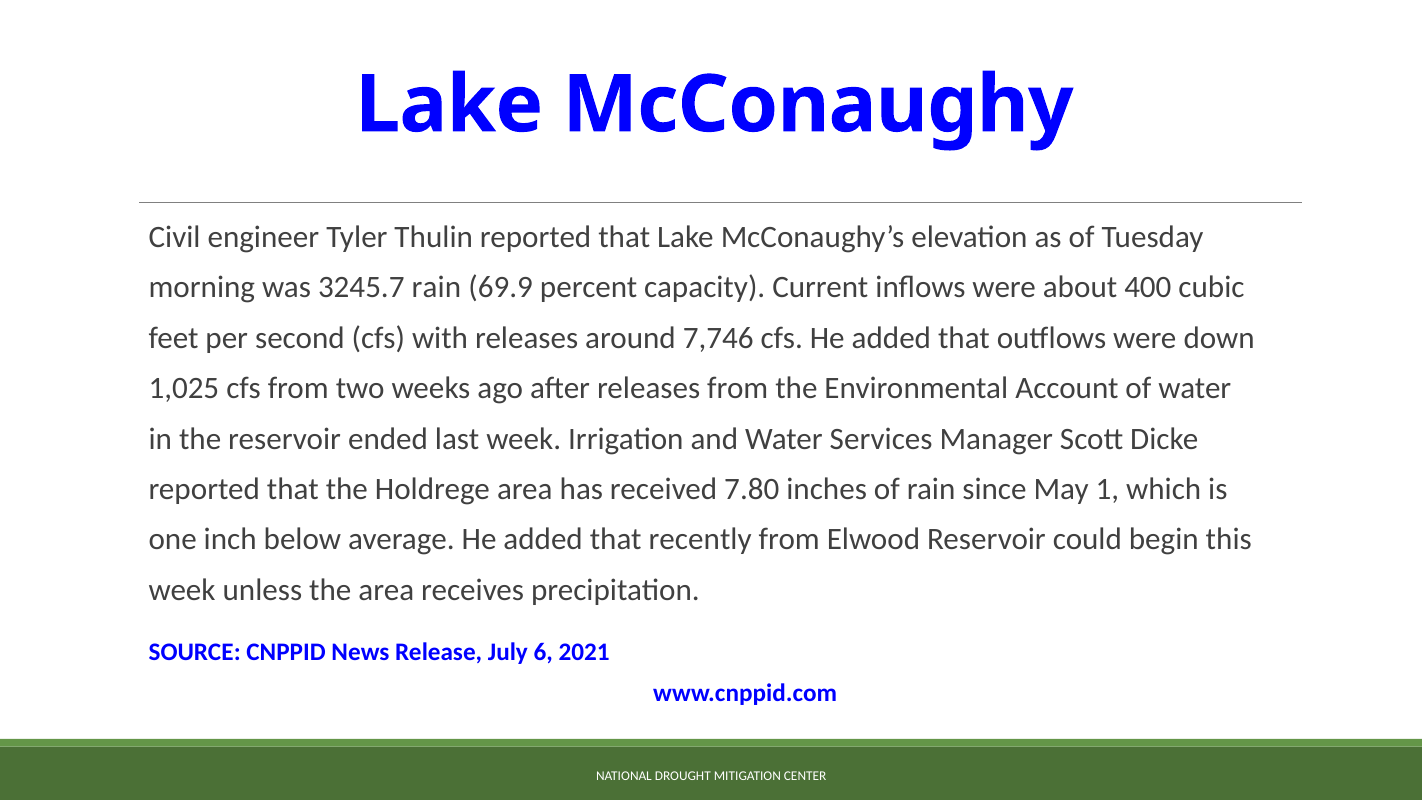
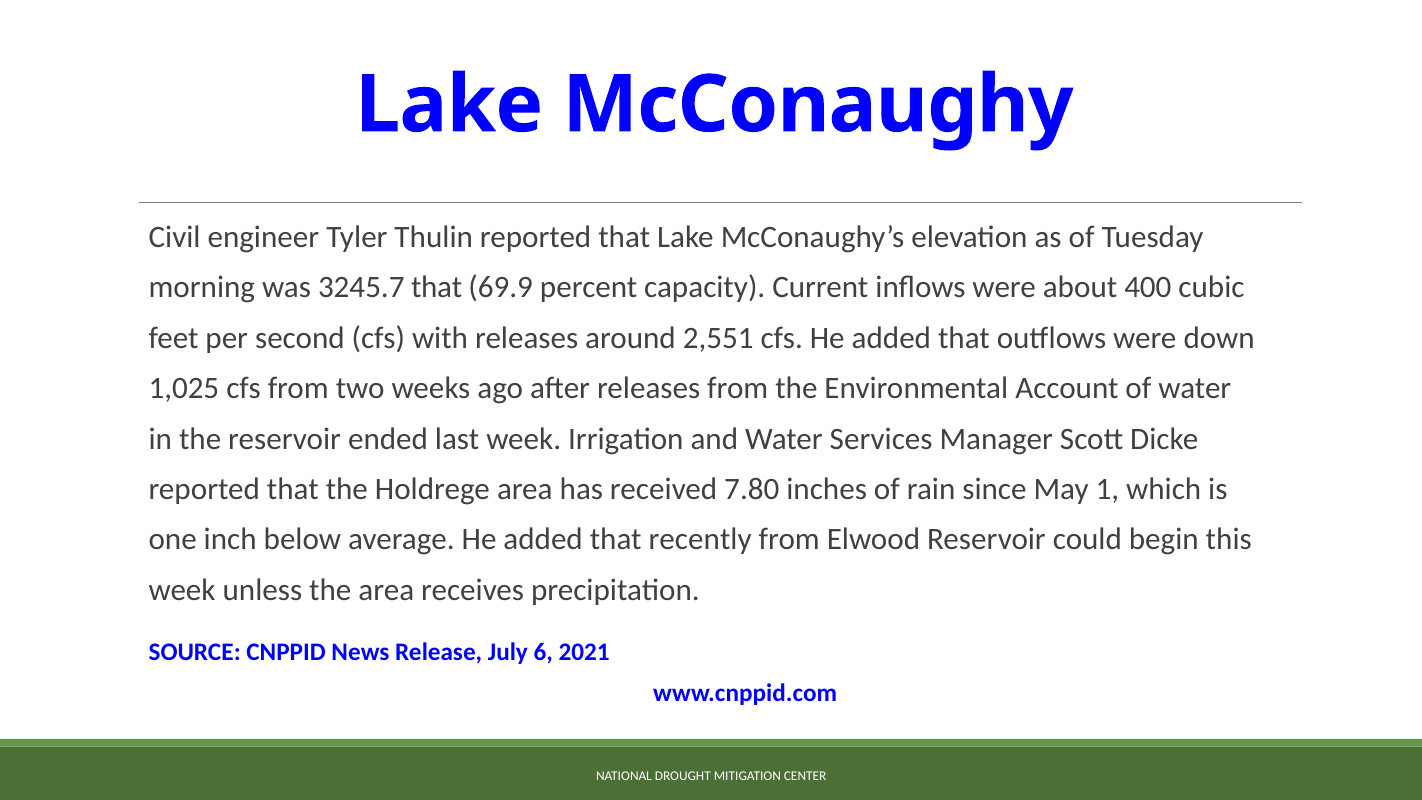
3245.7 rain: rain -> that (437, 288)
7,746: 7,746 -> 2,551 (718, 338)
